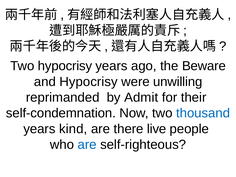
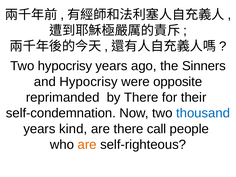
Beware: Beware -> Sinners (204, 66)
unwilling: unwilling -> opposite (178, 82)
by Admit: Admit -> There (141, 97)
live: live -> call (157, 129)
are colour: blue -> orange (87, 145)
